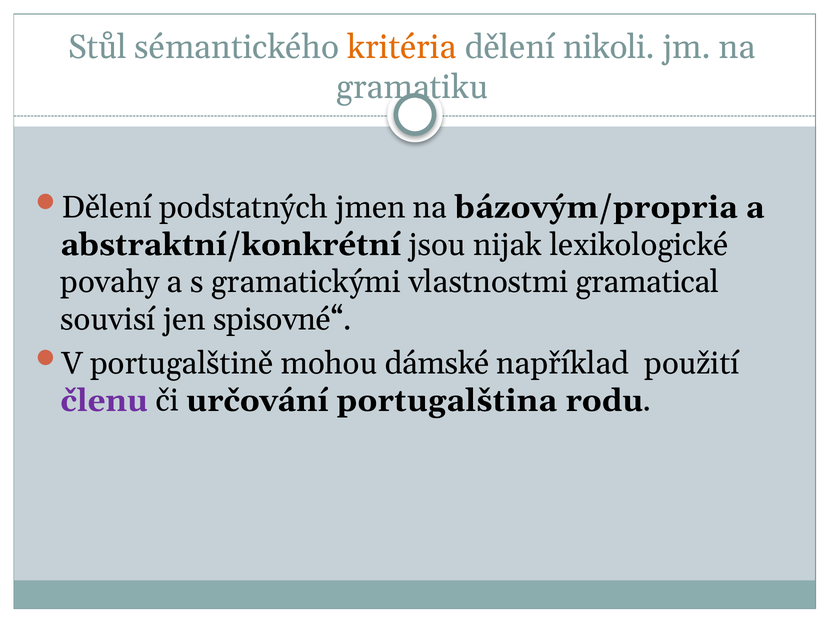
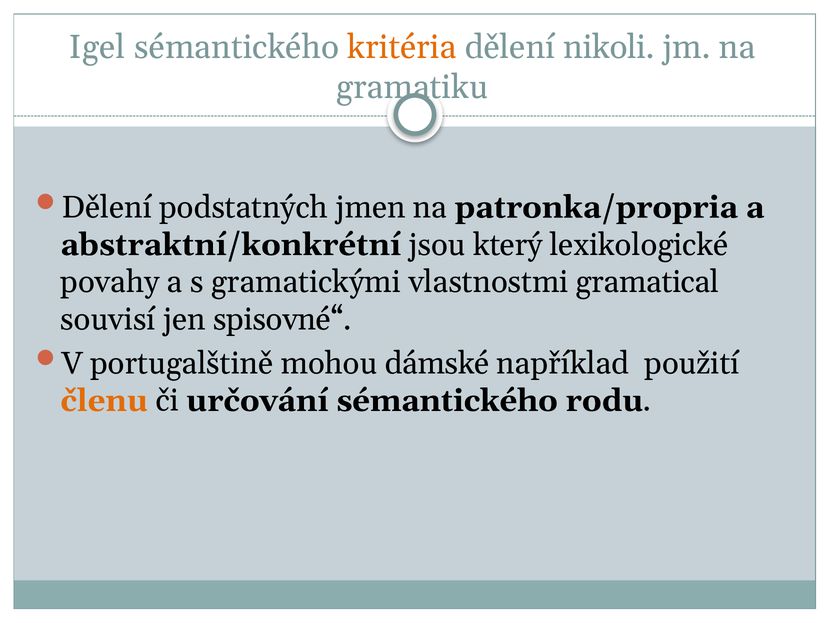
Stůl: Stůl -> Igel (97, 47)
bázovým/propria: bázovým/propria -> patronka/propria (596, 207)
nijak: nijak -> který (508, 245)
členu colour: purple -> orange (104, 400)
určování portugalština: portugalština -> sémantického (447, 400)
